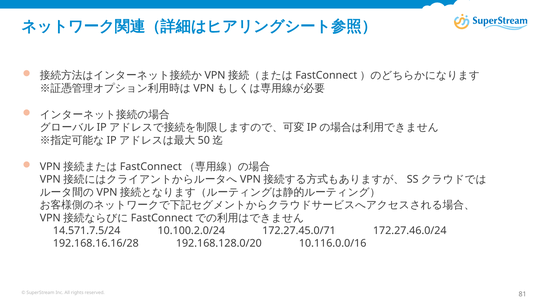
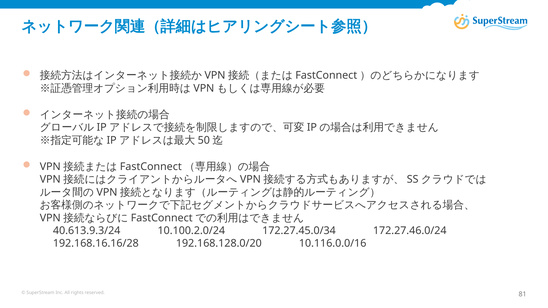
14.571.7.5/24: 14.571.7.5/24 -> 40.613.9.3/24 (87, 231)
172.27.45.0/71: 172.27.45.0/71 -> 172.27.45.0/34 (299, 231)
